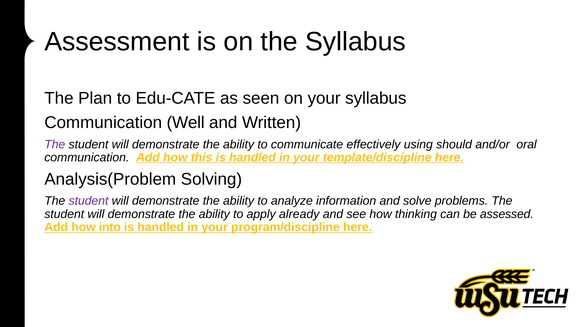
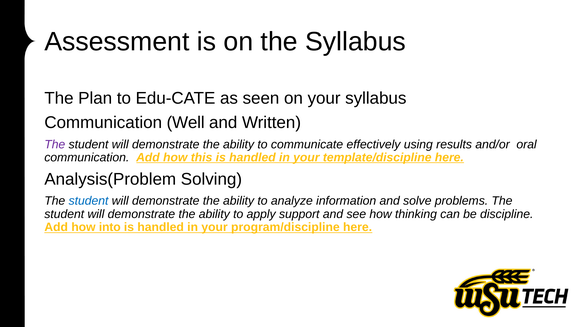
should: should -> results (454, 145)
student colour: purple -> blue (89, 201)
already: already -> support (299, 214)
assessed: assessed -> discipline (507, 214)
